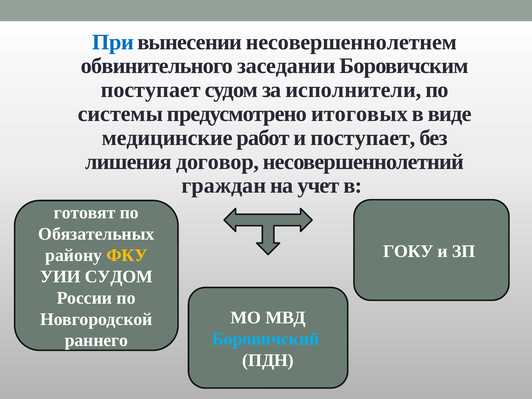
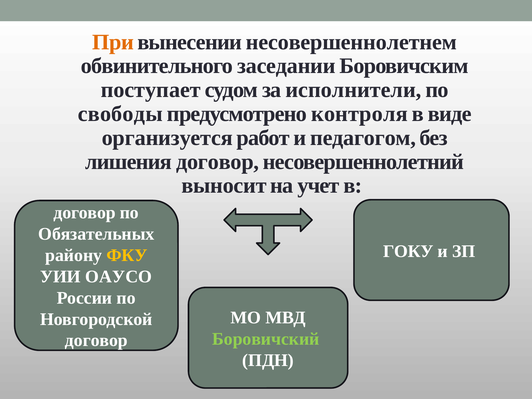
При colour: blue -> orange (113, 42)
системы: системы -> свободы (120, 114)
итоговых: итоговых -> контроля (359, 114)
медицинские: медицинские -> организуется (167, 138)
и поступает: поступает -> педагогом (363, 138)
граждан: граждан -> выносит (224, 186)
готовят: готовят -> договор (85, 213)
УИИ СУДОМ: СУДОМ -> ОАУСО (119, 277)
Боровичский colour: light blue -> light green (266, 339)
раннего: раннего -> договор (96, 340)
